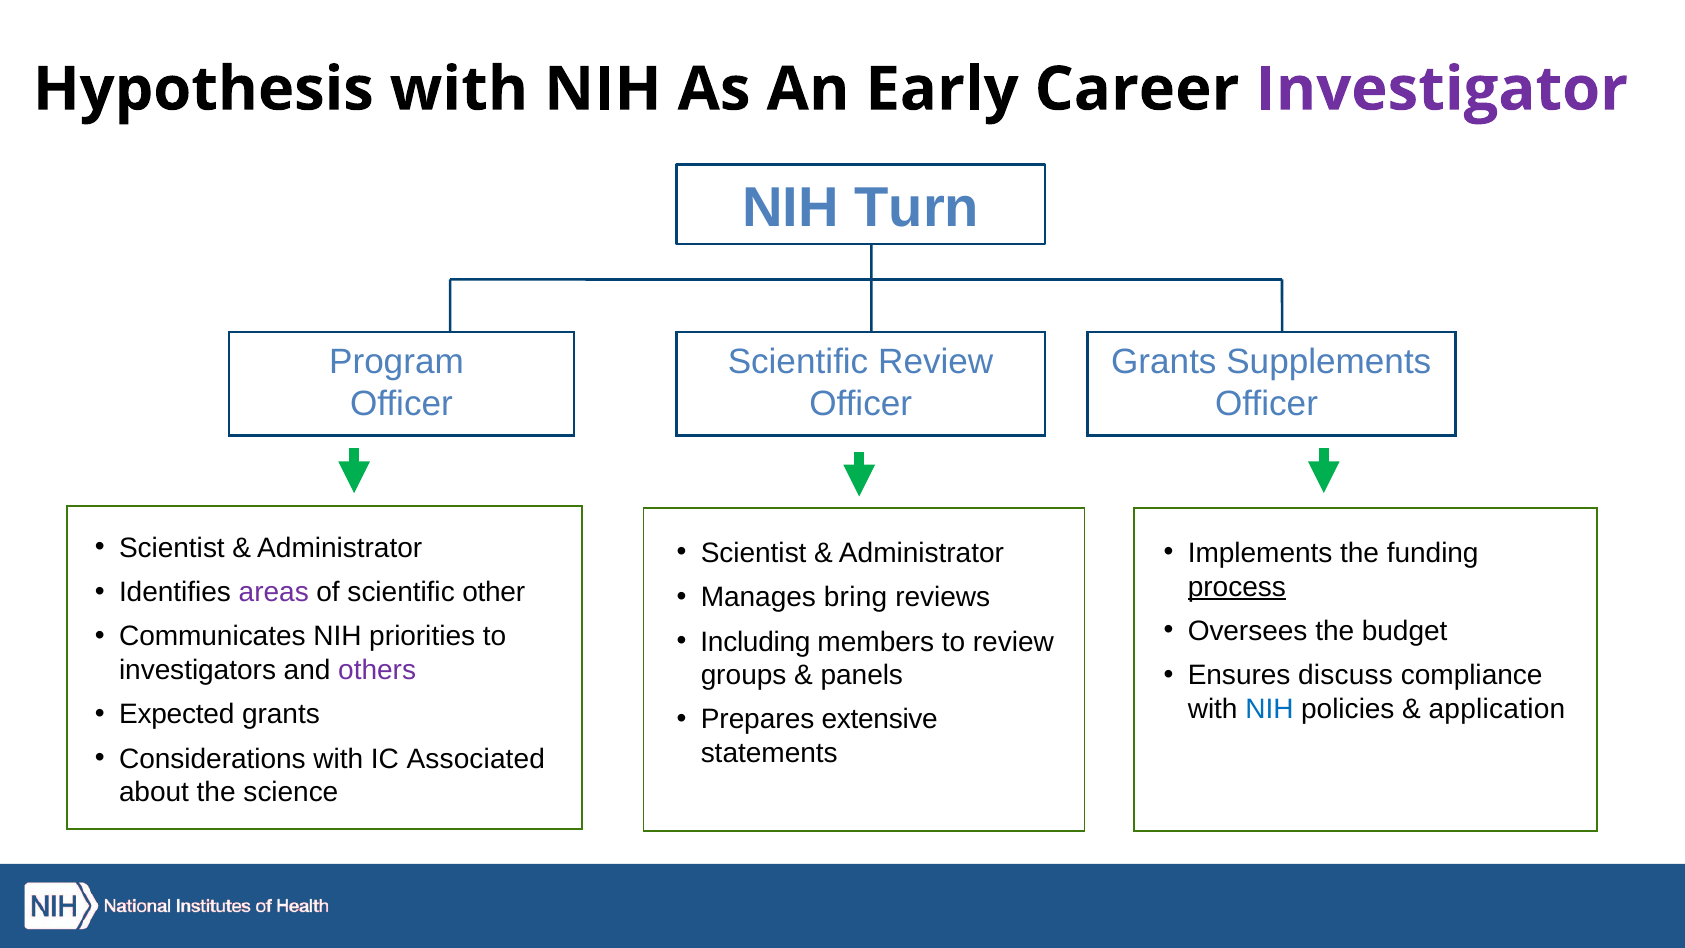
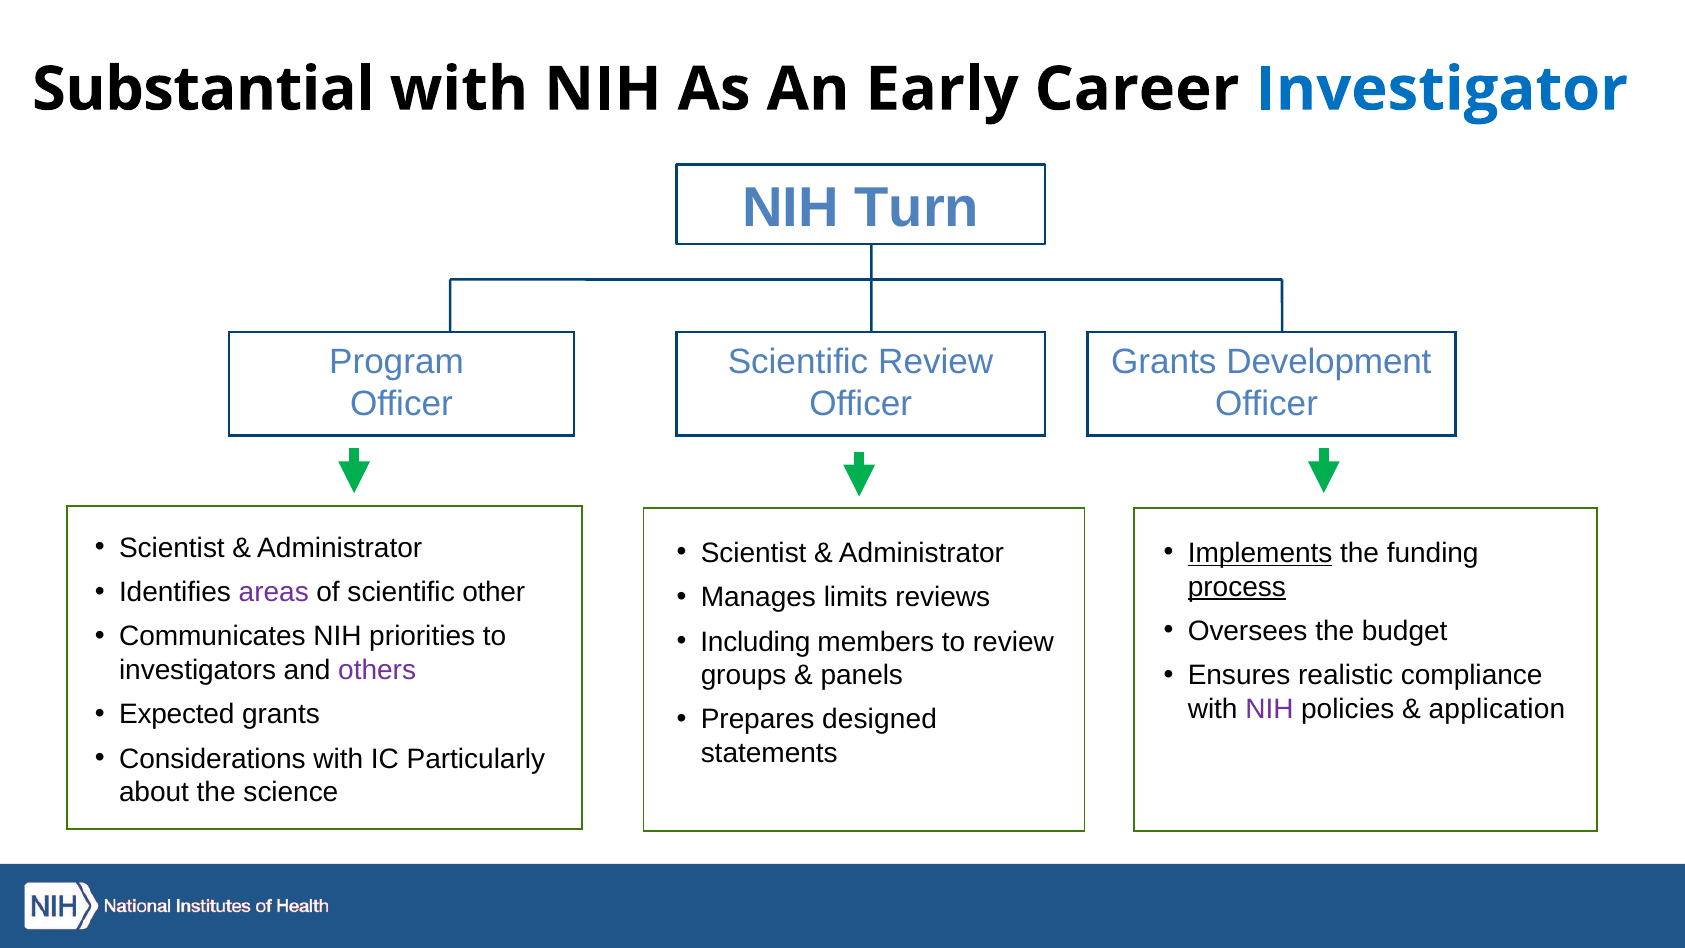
Hypothesis: Hypothesis -> Substantial (204, 89)
Investigator colour: purple -> blue (1442, 89)
Supplements: Supplements -> Development (1329, 362)
Implements underline: none -> present (1260, 553)
bring: bring -> limits (856, 597)
discuss: discuss -> realistic (1346, 675)
NIH colour: blue -> purple (1269, 709)
extensive: extensive -> designed (880, 720)
Associated: Associated -> Particularly (476, 759)
